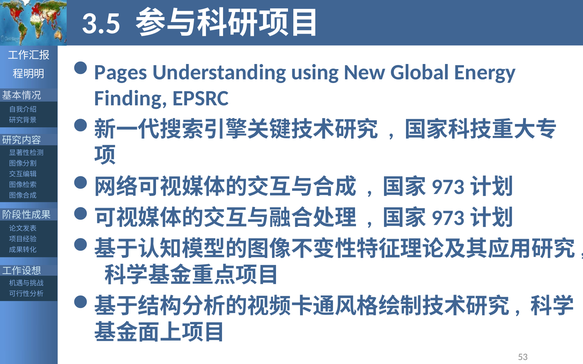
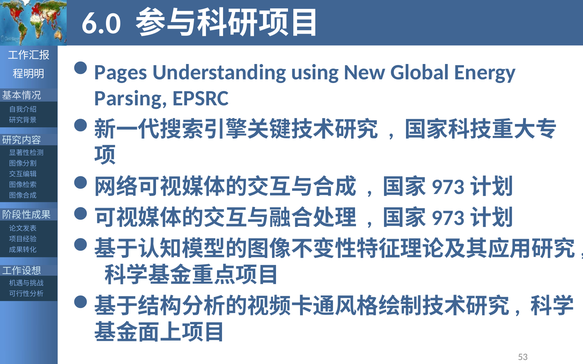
3.5: 3.5 -> 6.0 (101, 24)
Finding: Finding -> Parsing (131, 98)
